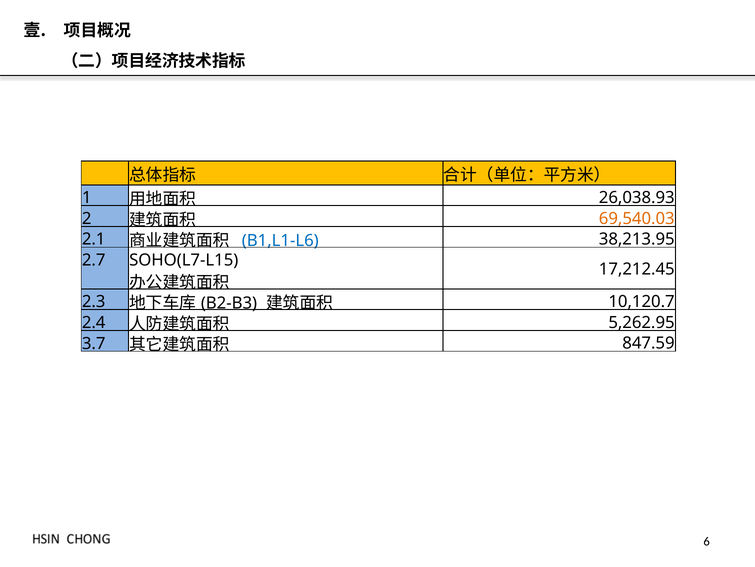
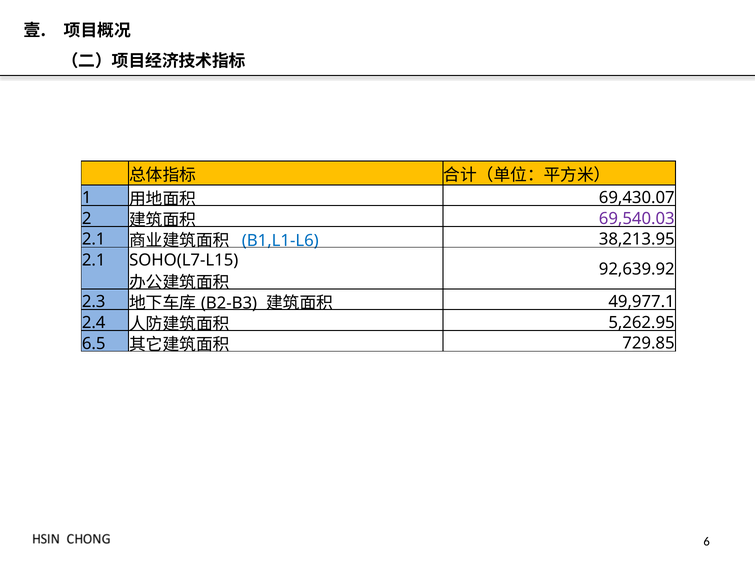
26,038.93: 26,038.93 -> 69,430.07 (637, 198)
69,540.03 colour: orange -> purple (637, 218)
2.7: 2.7 -> 2.1 (94, 260)
17,212.45: 17,212.45 -> 92,639.92 (637, 269)
10,120.7: 10,120.7 -> 49,977.1 (642, 301)
3.7: 3.7 -> 6.5 (94, 343)
847.59: 847.59 -> 729.85 (648, 343)
